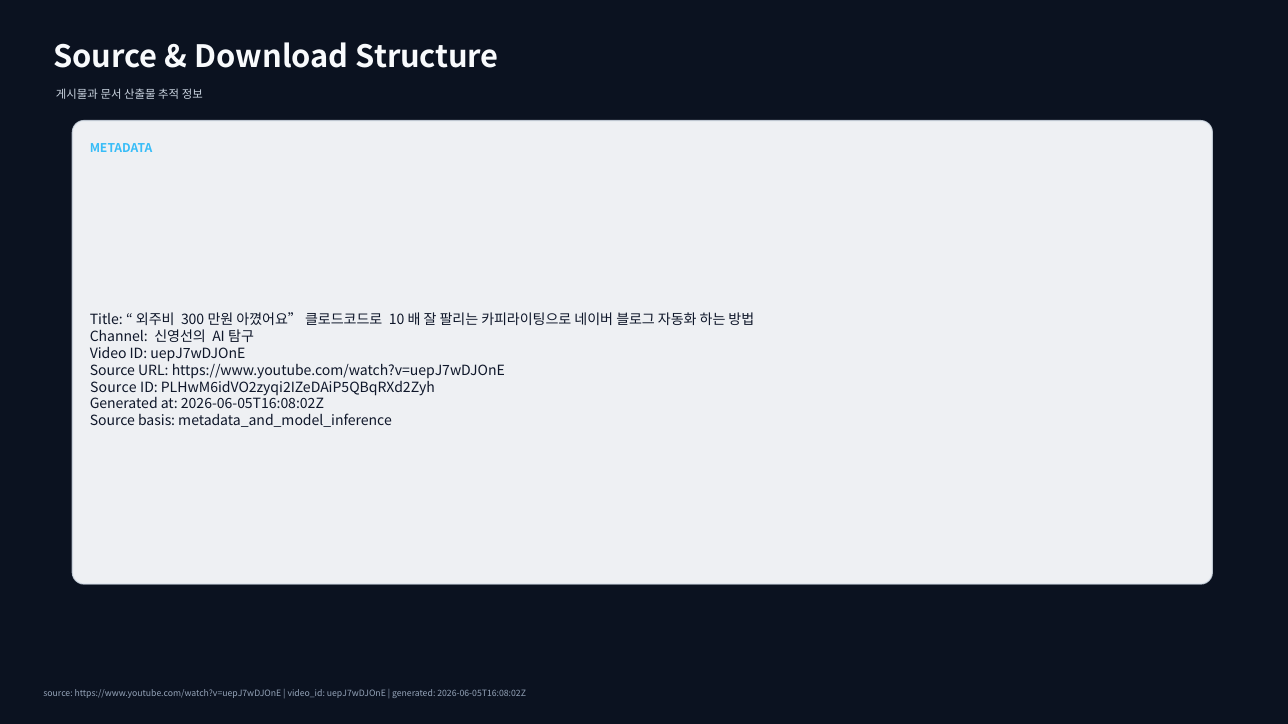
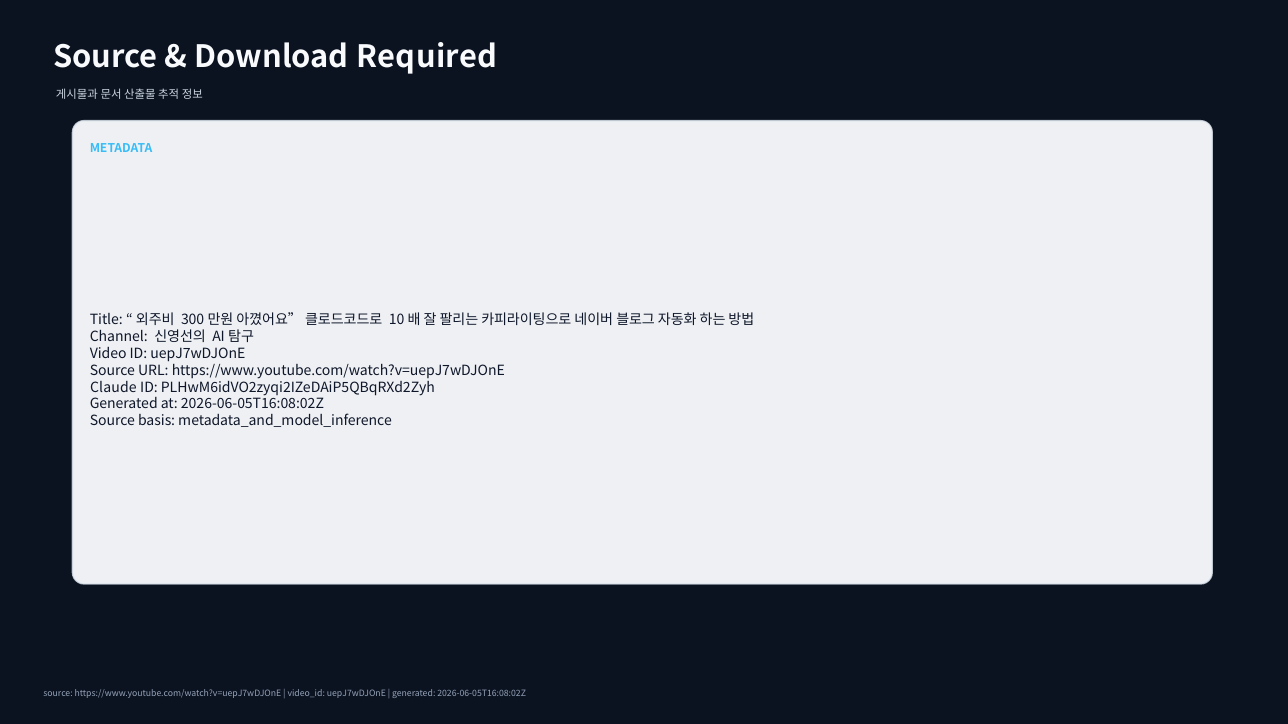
Structure: Structure -> Required (427, 58)
Source: Source -> Claude (113, 388)
